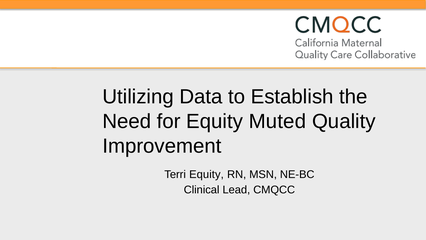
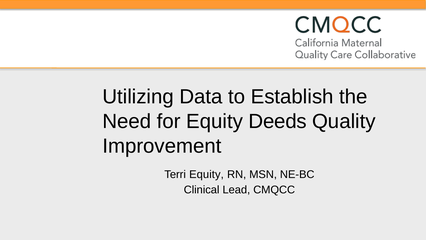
Muted: Muted -> Deeds (278, 121)
